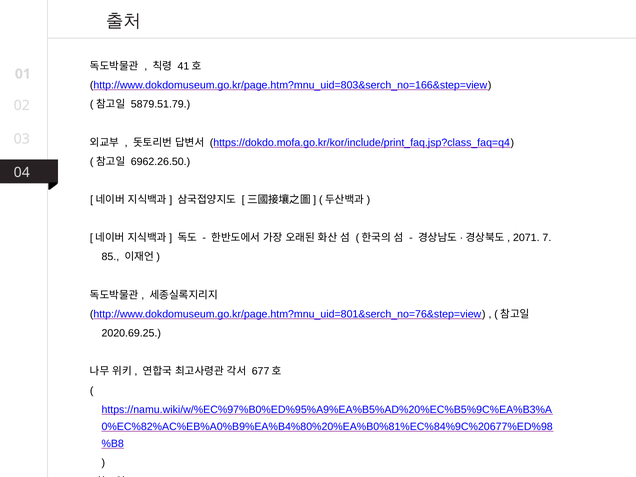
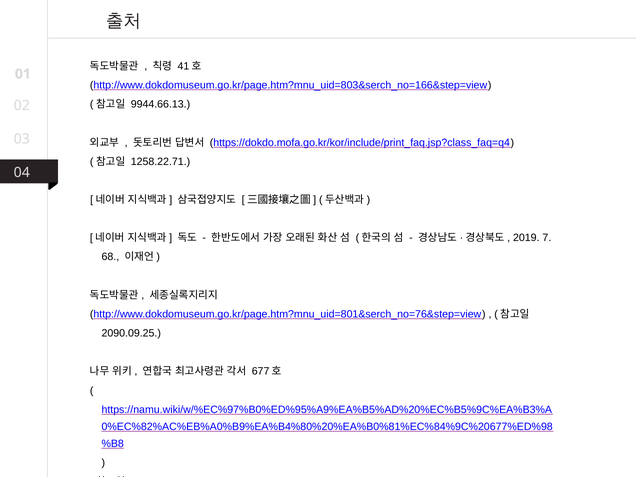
5879.51.79: 5879.51.79 -> 9944.66.13 (160, 104)
6962.26.50: 6962.26.50 -> 1258.22.71 (160, 162)
2071: 2071 -> 2019 (526, 238)
85: 85 -> 68 (110, 257)
2020.69.25: 2020.69.25 -> 2090.09.25 (131, 333)
